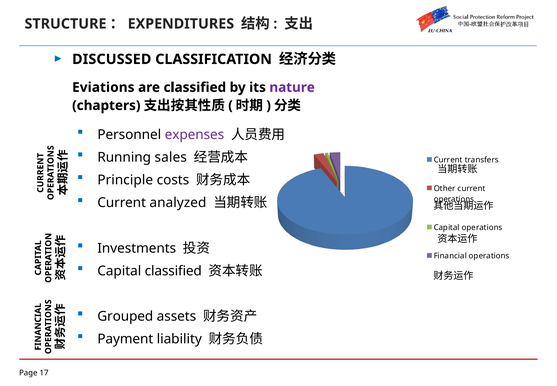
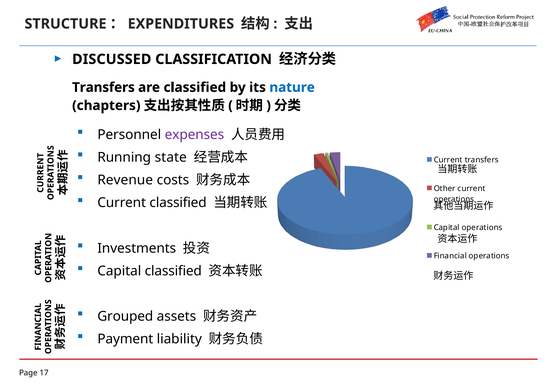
Eviations: Eviations -> Transfers (103, 87)
nature colour: purple -> blue (292, 87)
sales: sales -> state (171, 157)
Principle: Principle -> Revenue (125, 180)
Current analyzed: analyzed -> classified (178, 203)
